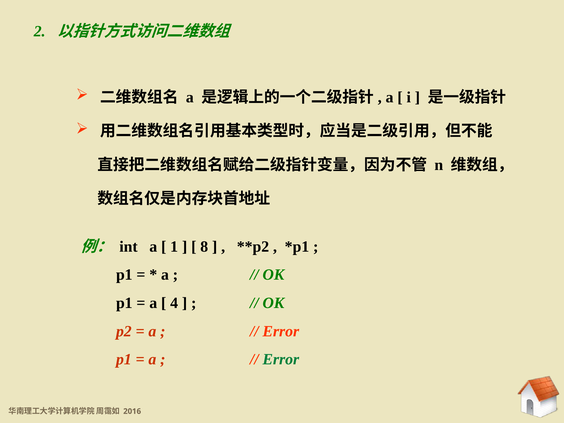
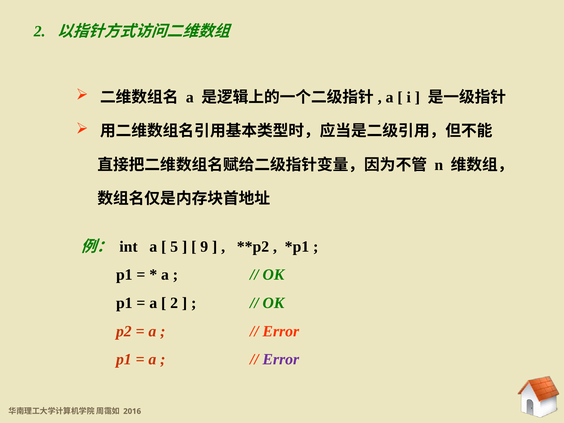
1: 1 -> 5 (174, 247)
8: 8 -> 9 (204, 247)
4: 4 -> 2 (174, 303)
Error colour: green -> purple (281, 359)
